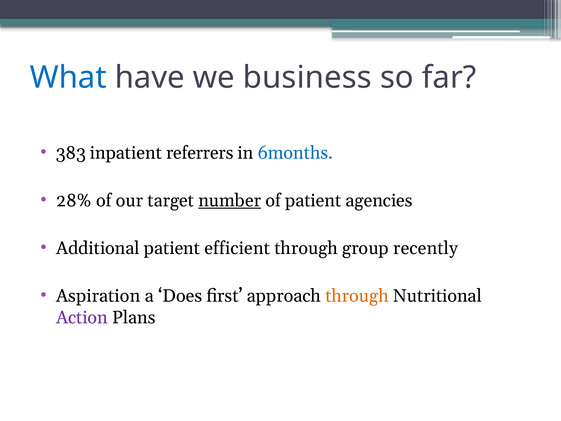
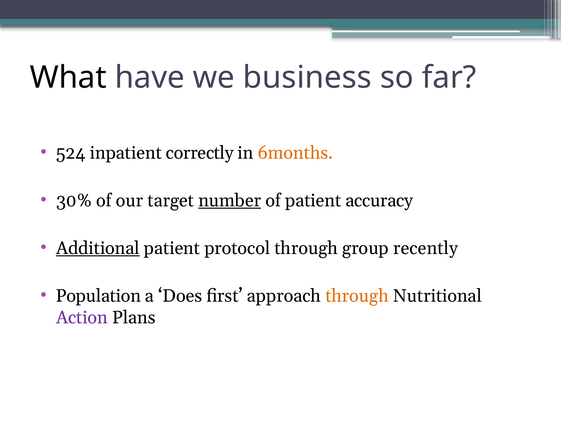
What colour: blue -> black (68, 77)
383: 383 -> 524 (71, 153)
referrers: referrers -> correctly (200, 153)
6months colour: blue -> orange (295, 153)
28%: 28% -> 30% (74, 200)
agencies: agencies -> accuracy (379, 200)
Additional underline: none -> present (98, 248)
efficient: efficient -> protocol (237, 248)
Aspiration: Aspiration -> Population (98, 296)
